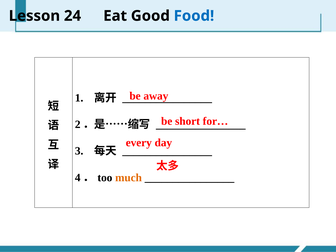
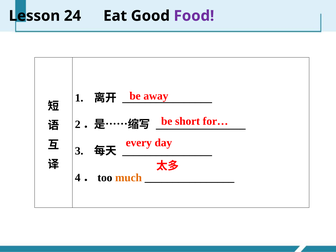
Food colour: blue -> purple (194, 16)
